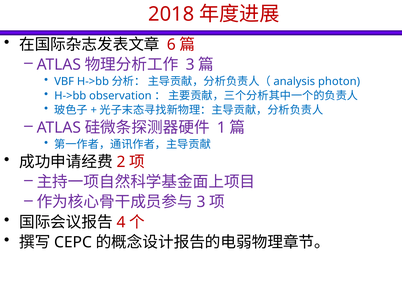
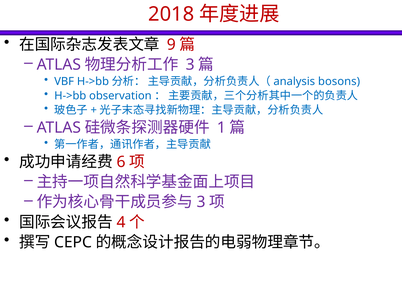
6: 6 -> 9 (171, 45)
photon: photon -> bosons (339, 81)
2: 2 -> 6 (121, 162)
